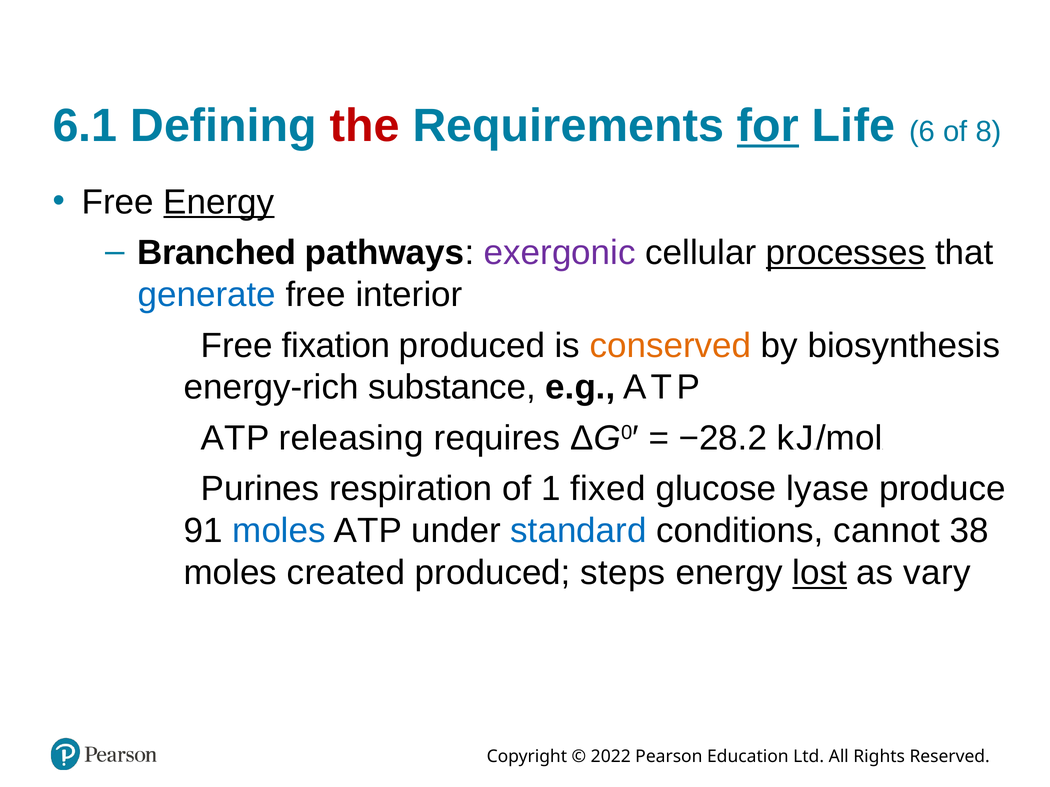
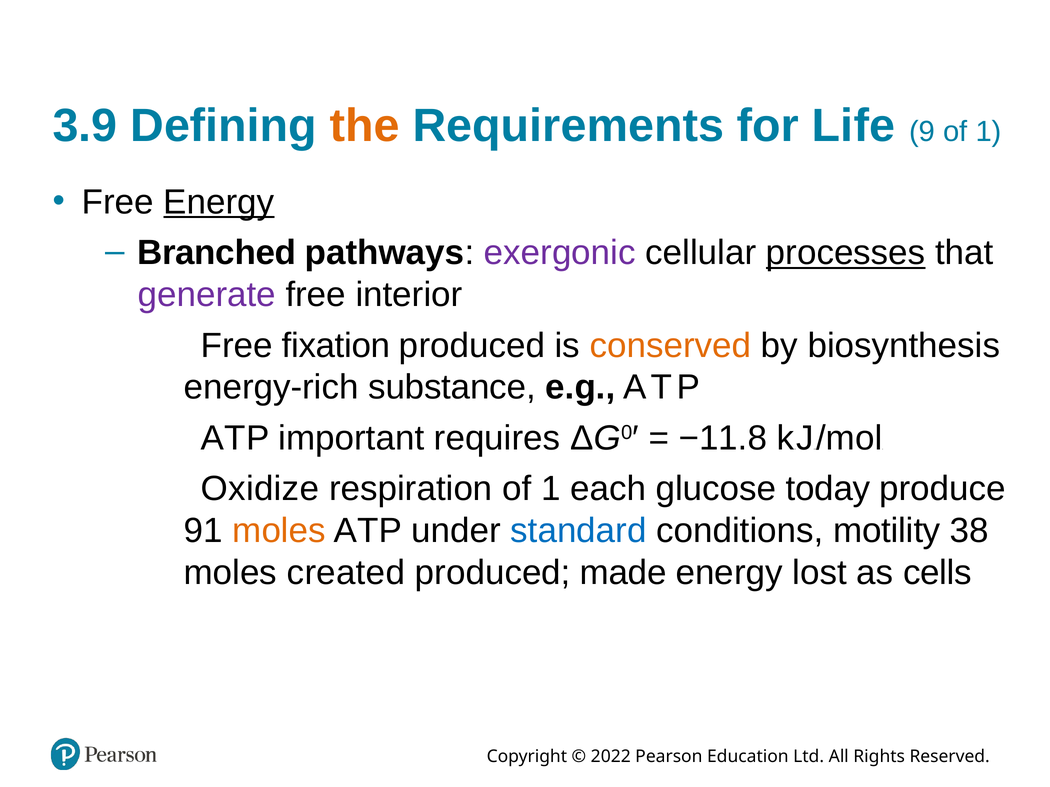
6.1: 6.1 -> 3.9 (85, 126)
the colour: red -> orange (365, 126)
for underline: present -> none (768, 126)
6: 6 -> 9 (922, 132)
8: 8 -> 1 (989, 132)
generate colour: blue -> purple (207, 295)
releasing: releasing -> important (351, 438)
−28.2: −28.2 -> −11.8 (723, 438)
Purines: Purines -> Oxidize (260, 489)
fixed: fixed -> each (608, 489)
lyase: lyase -> today (828, 489)
moles colour: blue -> orange (279, 531)
cannot: cannot -> motility (887, 531)
steps: steps -> made (623, 573)
lost underline: present -> none (820, 573)
vary: vary -> cells (937, 573)
